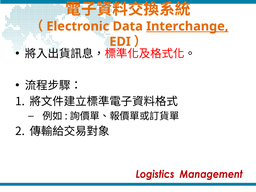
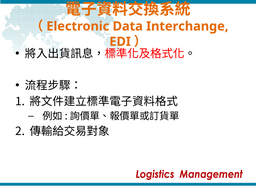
Interchange underline: present -> none (187, 26)
